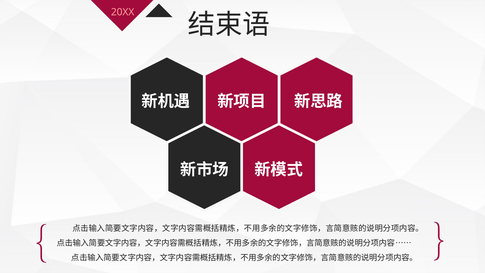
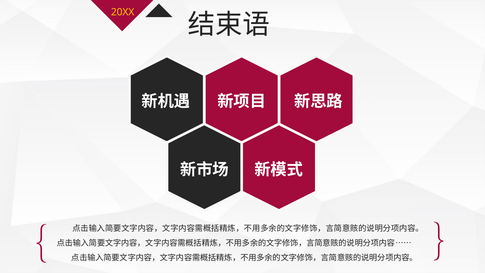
20XX colour: pink -> yellow (123, 12)
